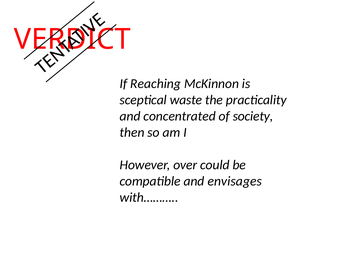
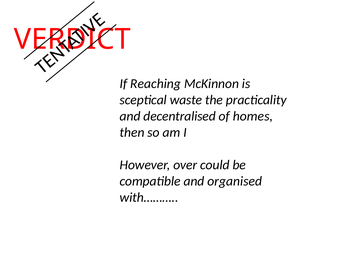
concentrated: concentrated -> decentralised (180, 116)
society: society -> homes (253, 116)
envisages: envisages -> organised (235, 181)
